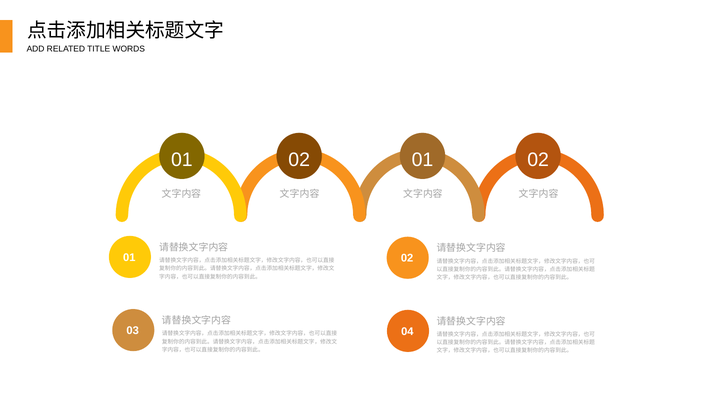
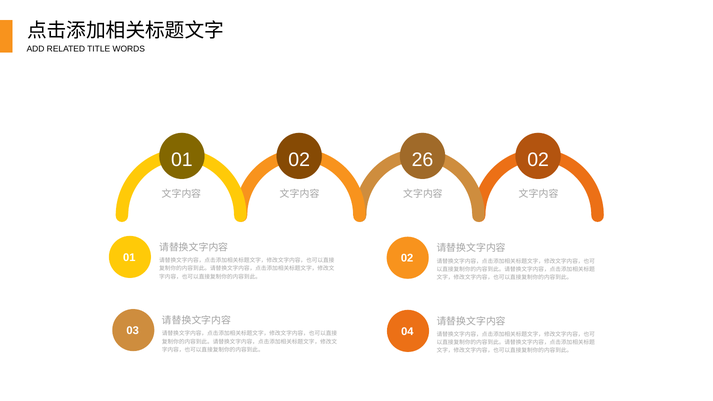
02 01: 01 -> 26 (422, 160)
